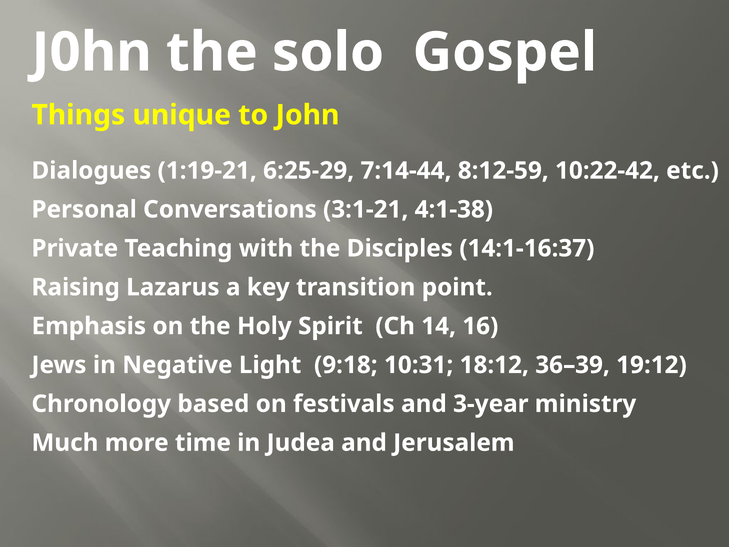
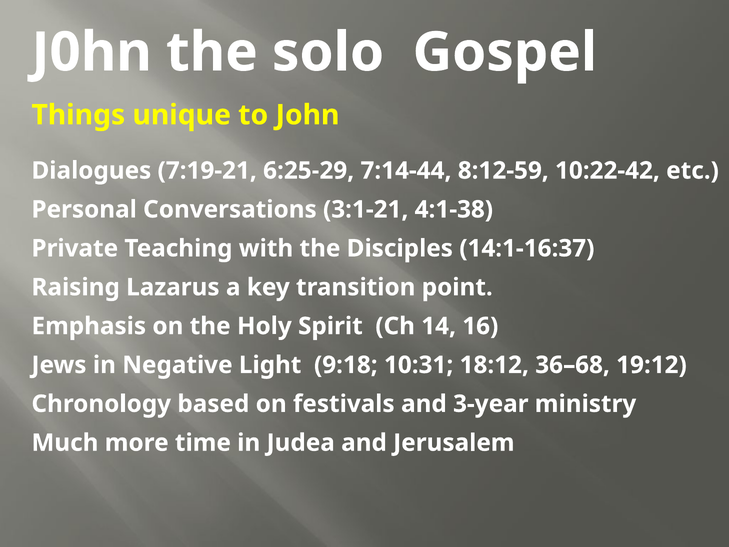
1:19-21: 1:19-21 -> 7:19-21 (207, 171)
36–39: 36–39 -> 36–68 (573, 365)
